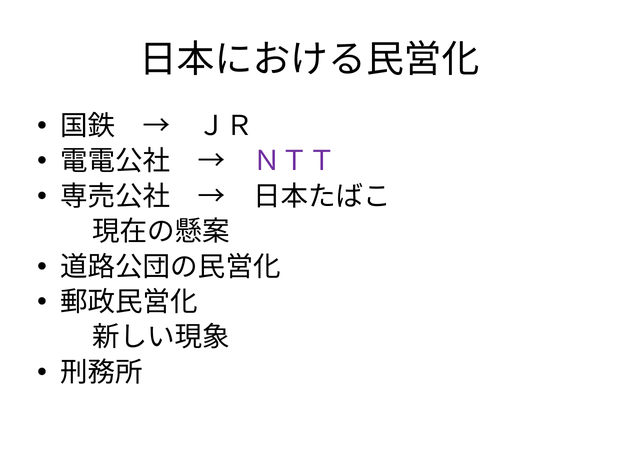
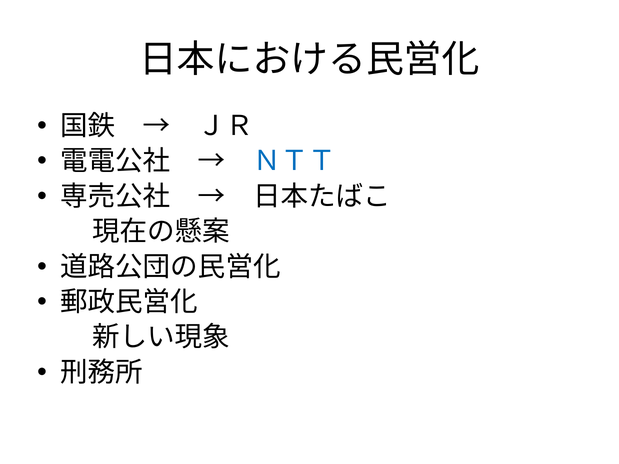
ＮＴＴ colour: purple -> blue (294, 161)
